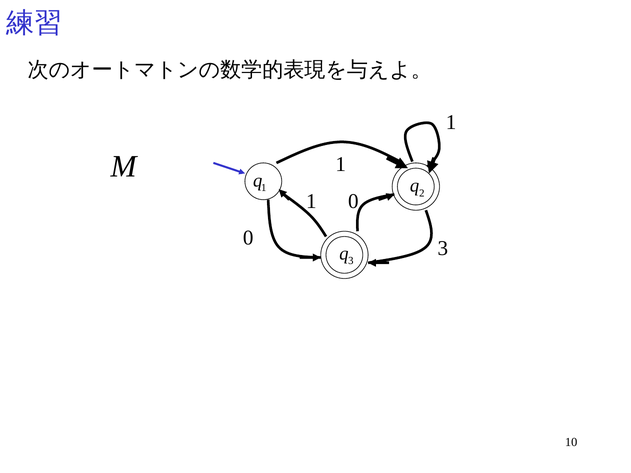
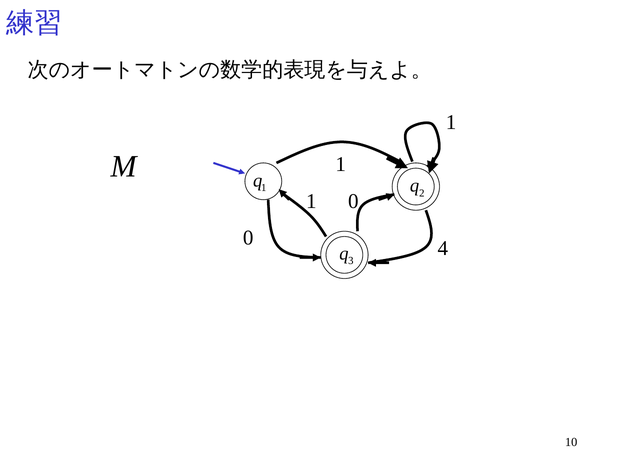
3: 3 -> 4 (443, 249)
